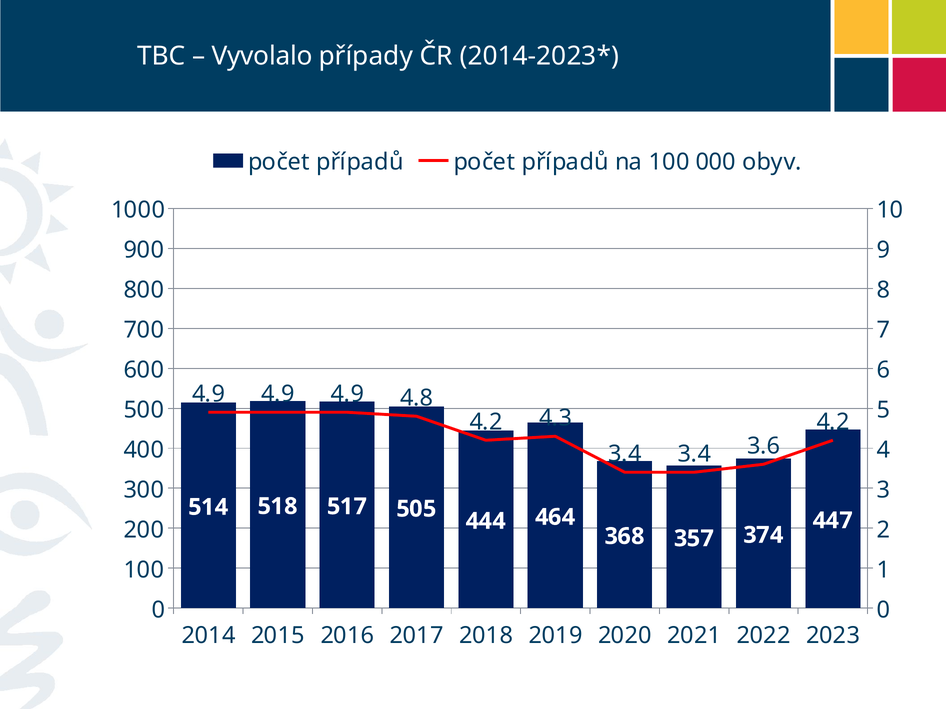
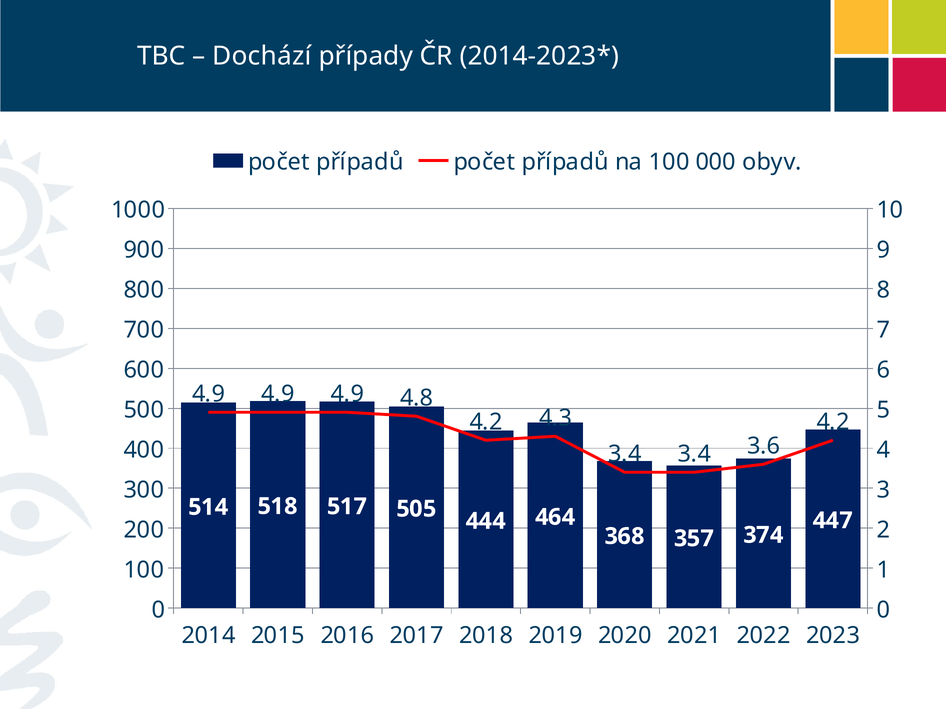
Vyvolalo: Vyvolalo -> Dochází (262, 56)
